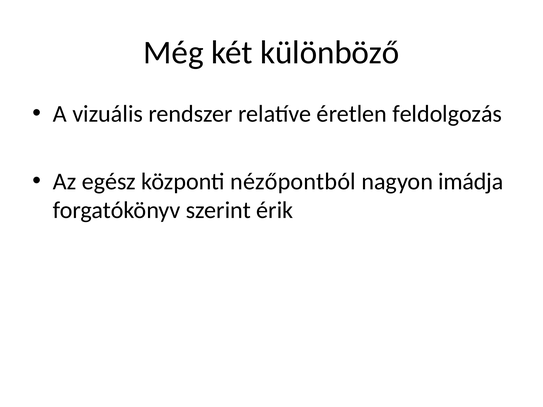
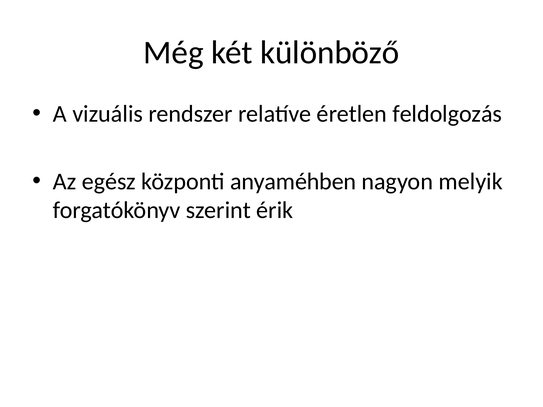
nézőpontból: nézőpontból -> anyaméhben (293, 182)
imádja: imádja -> melyik (471, 182)
